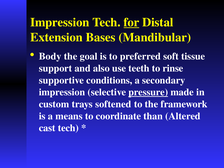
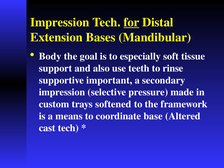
preferred: preferred -> especially (140, 56)
conditions: conditions -> important (109, 80)
pressure underline: present -> none (148, 92)
than: than -> base (153, 116)
